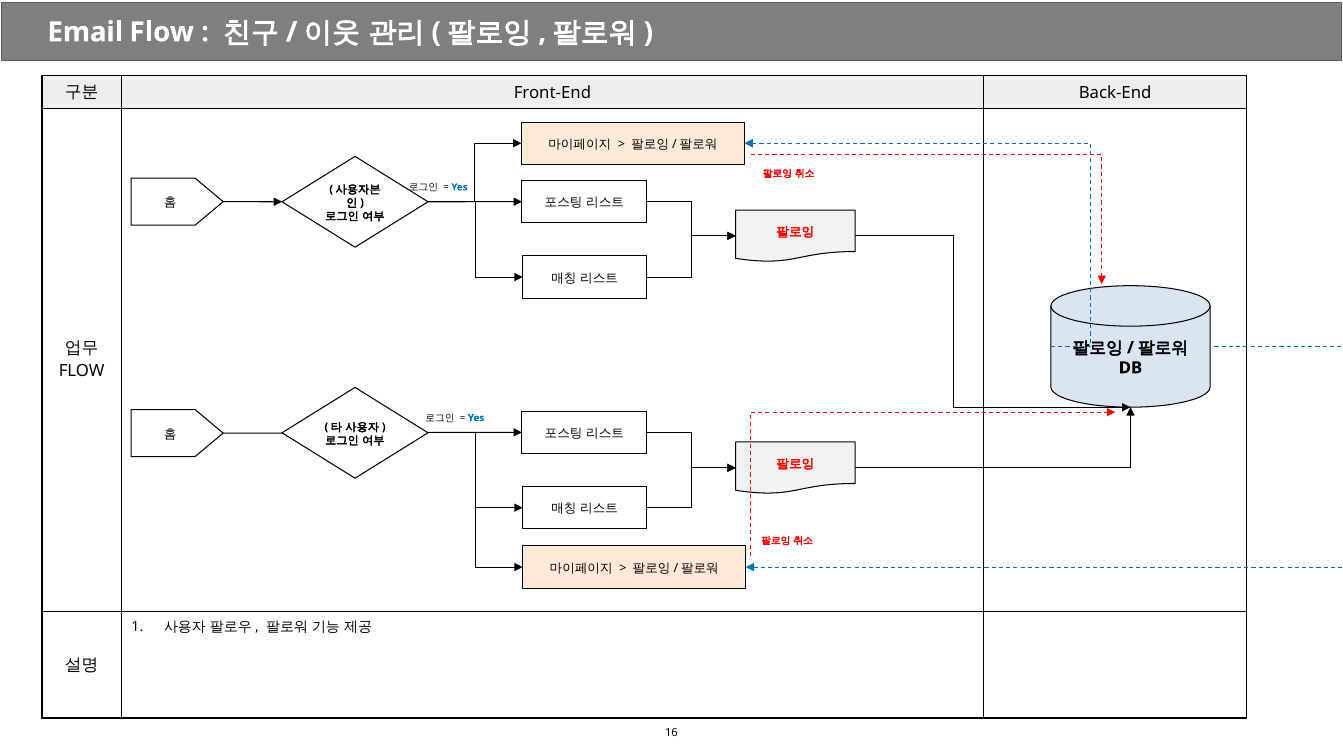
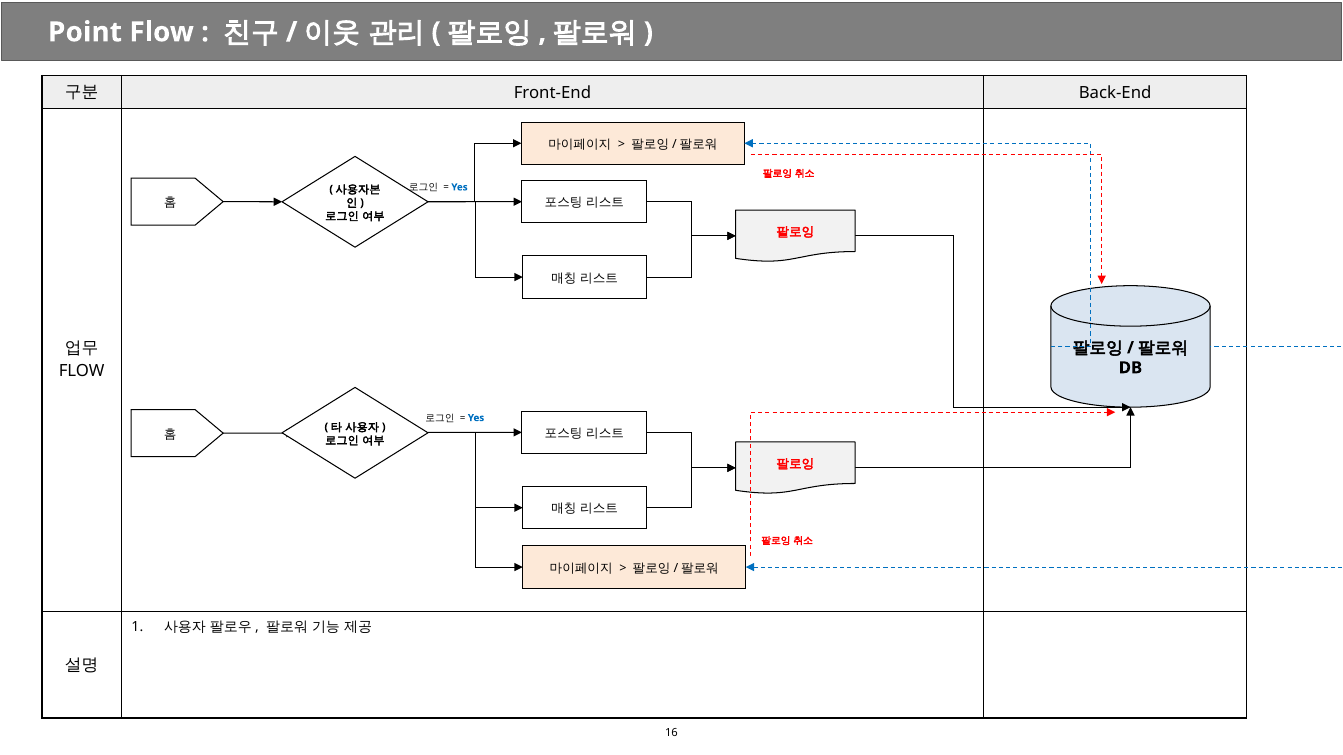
Email: Email -> Point (85, 32)
